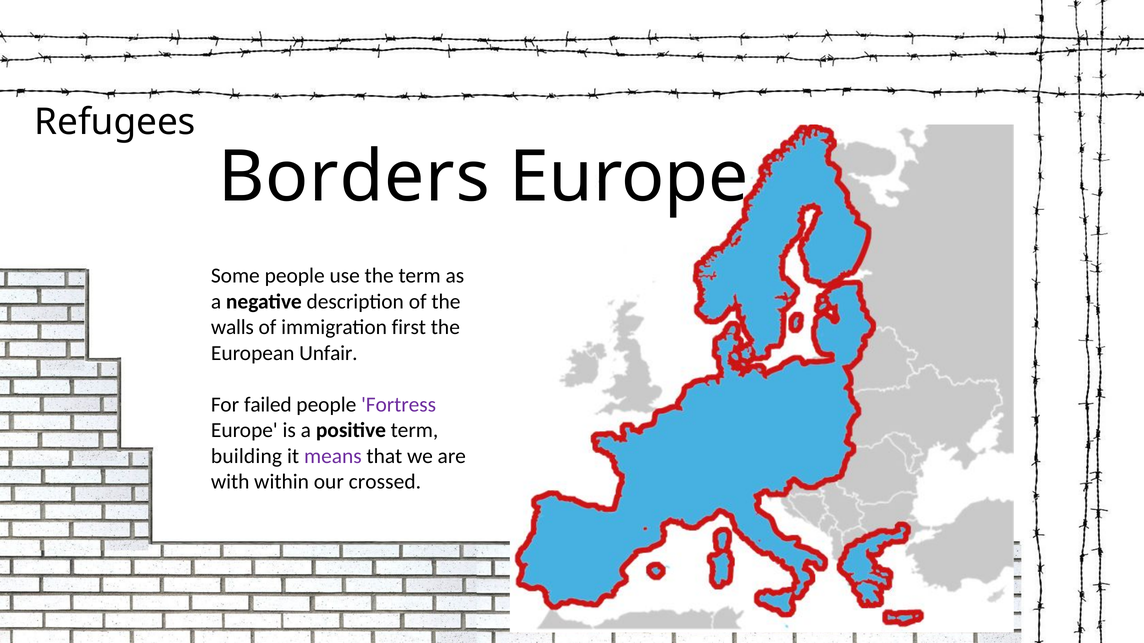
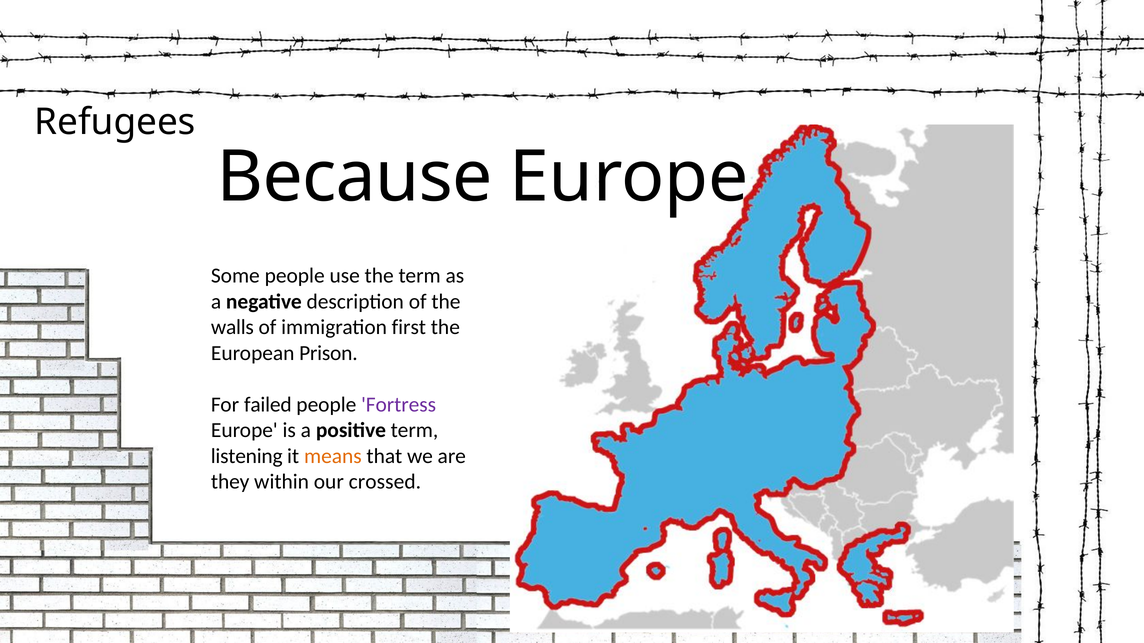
Borders: Borders -> Because (355, 177)
Unfair: Unfair -> Prison (328, 353)
building: building -> listening (247, 456)
means colour: purple -> orange (333, 456)
with: with -> they (230, 482)
